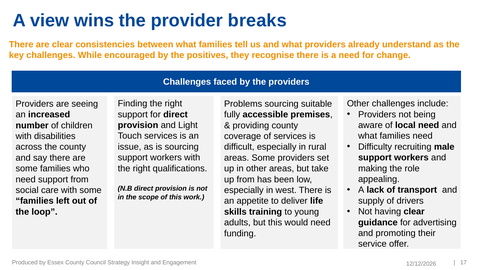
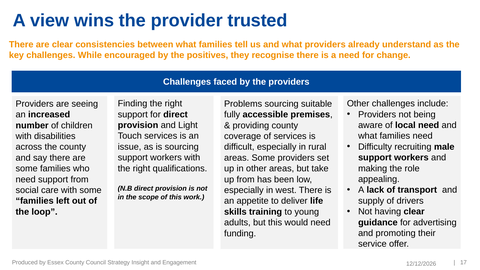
breaks: breaks -> trusted (257, 21)
